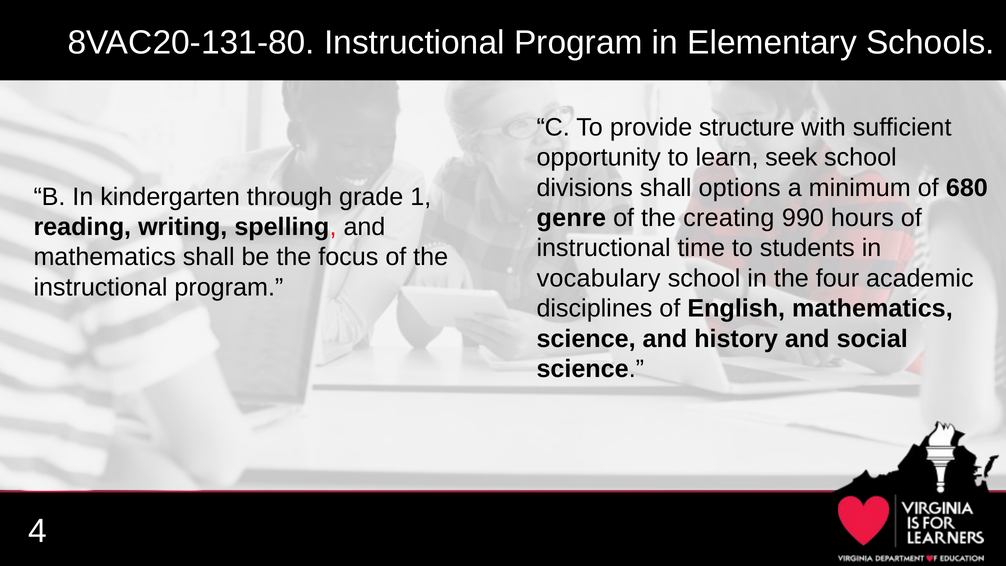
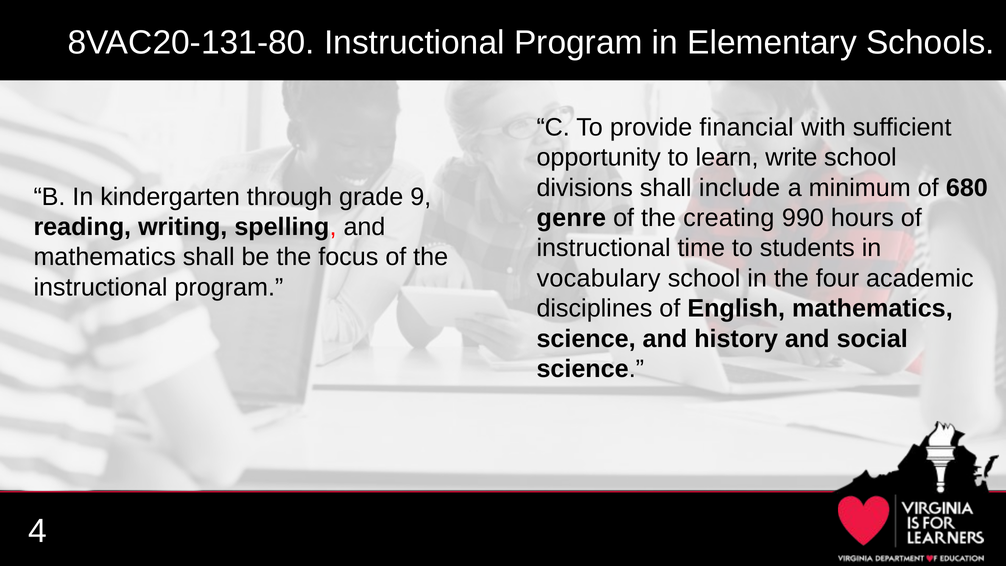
structure: structure -> financial (747, 127)
seek: seek -> write (791, 158)
options: options -> include (740, 188)
1: 1 -> 9 (421, 197)
